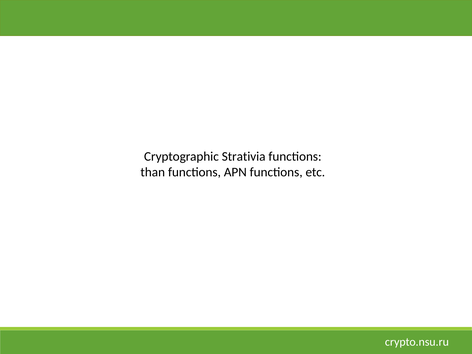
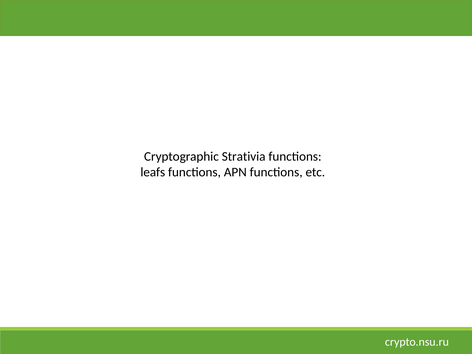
than: than -> leafs (153, 172)
